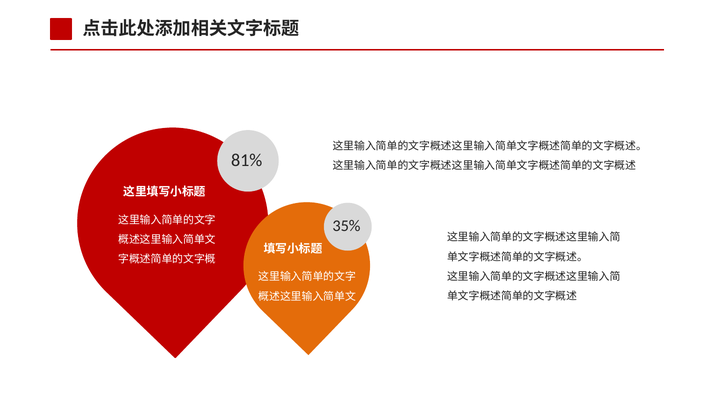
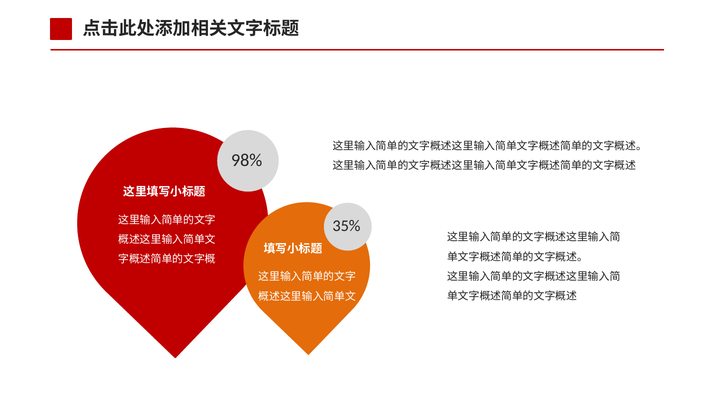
81%: 81% -> 98% (247, 160)
